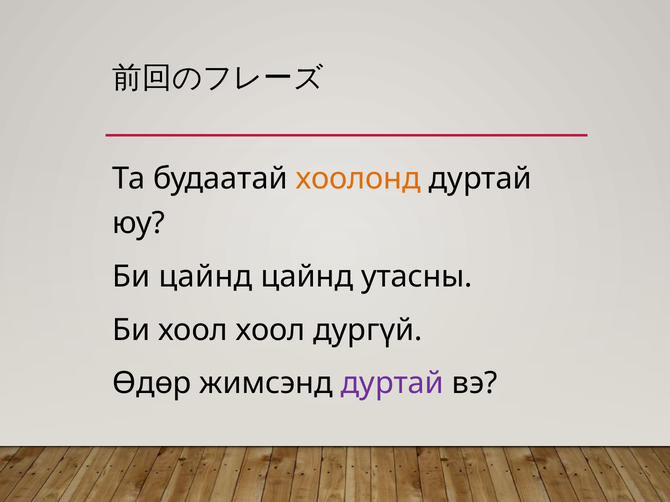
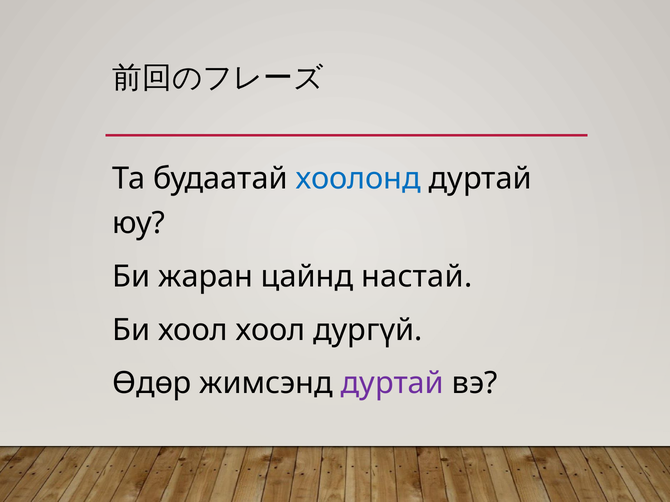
хоолонд colour: orange -> blue (358, 179)
Би цайнд: цайнд -> жаран (206, 277)
утасны: утасны -> настай (417, 277)
